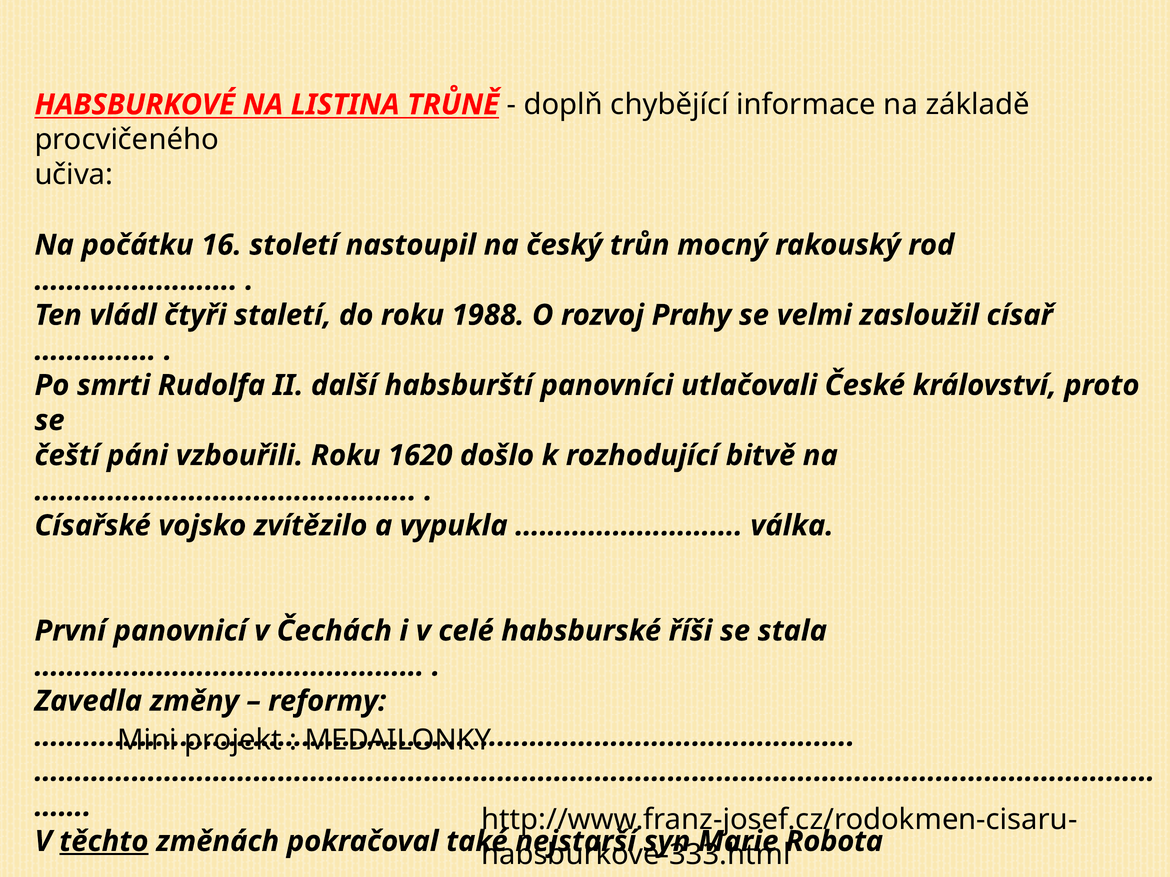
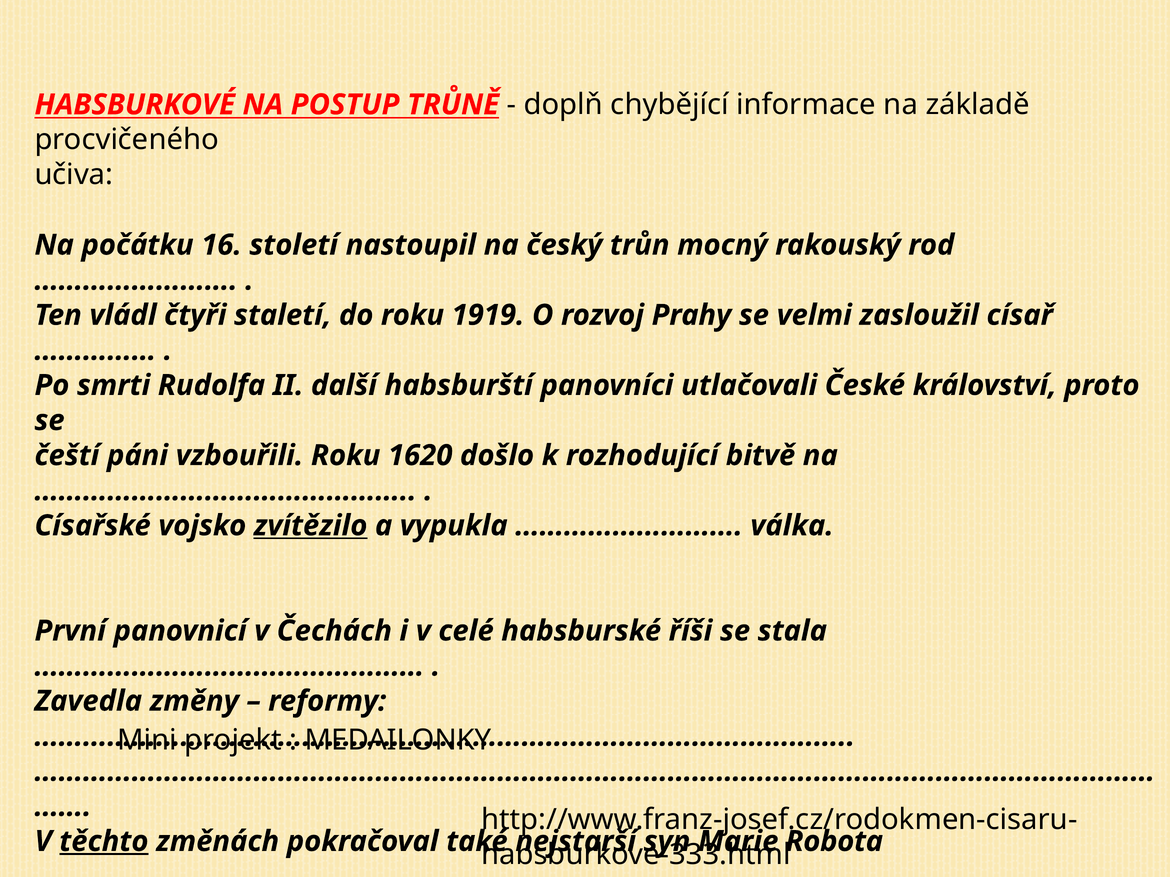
LISTINA: LISTINA -> POSTUP (345, 105)
1988: 1988 -> 1919 (488, 315)
zvítězilo underline: none -> present (311, 526)
